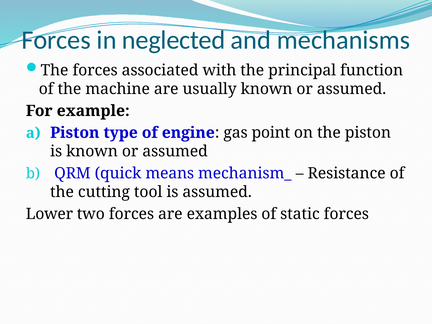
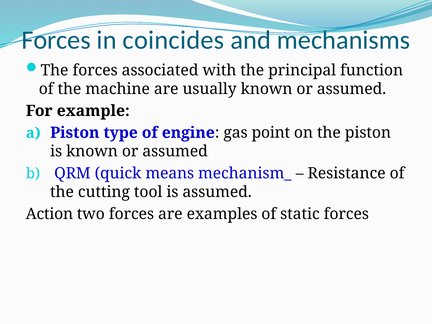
neglected: neglected -> coincides (173, 40)
Lower: Lower -> Action (49, 214)
